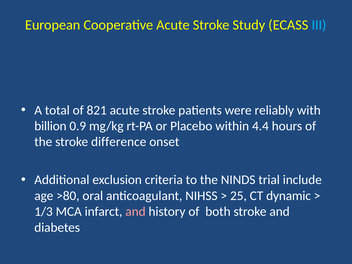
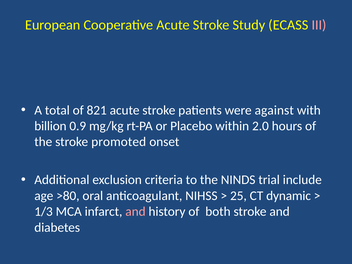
III colour: light blue -> pink (319, 25)
reliably: reliably -> against (274, 110)
4.4: 4.4 -> 2.0 (260, 126)
difference: difference -> promoted (119, 142)
